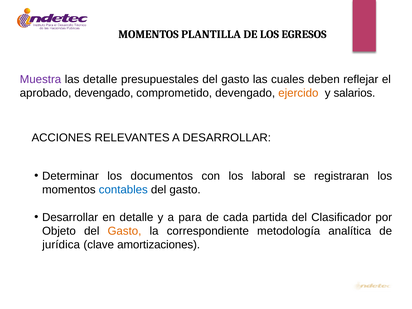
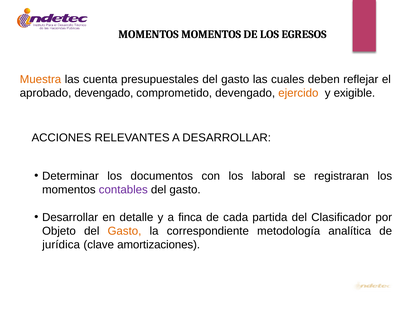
MOMENTOS PLANTILLA: PLANTILLA -> MOMENTOS (211, 34)
Muestra colour: purple -> orange (41, 79)
las detalle: detalle -> cuenta (100, 79)
salarios: salarios -> exigible (354, 93)
contables colour: blue -> purple (123, 190)
para: para -> finca (190, 217)
